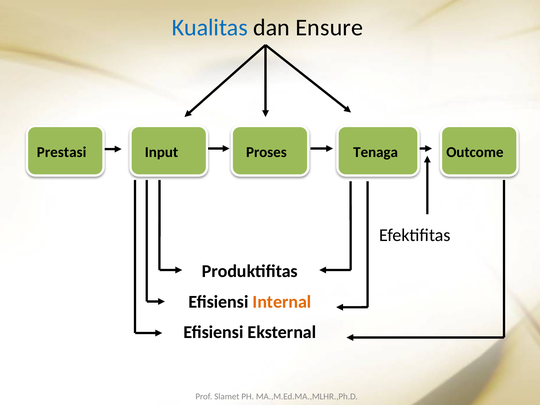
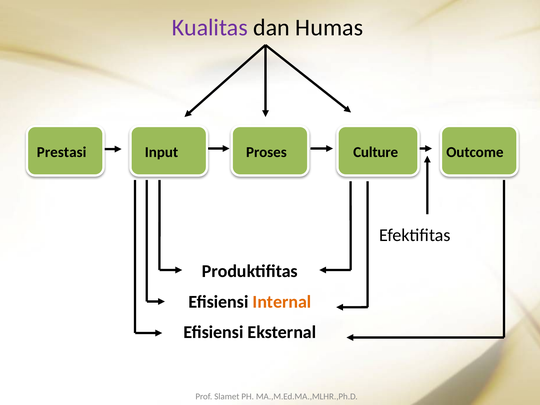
Kualitas colour: blue -> purple (210, 28)
Ensure: Ensure -> Humas (329, 28)
Tenaga: Tenaga -> Culture (376, 152)
